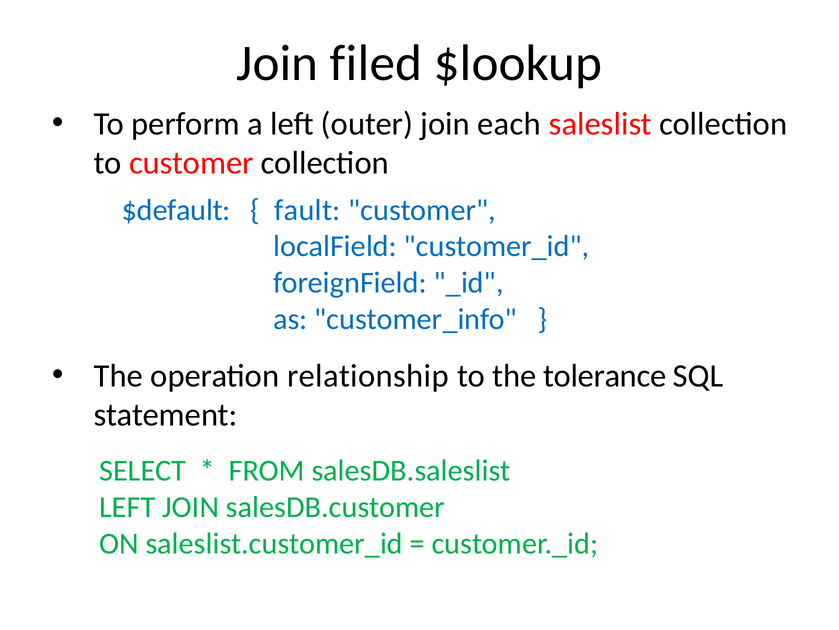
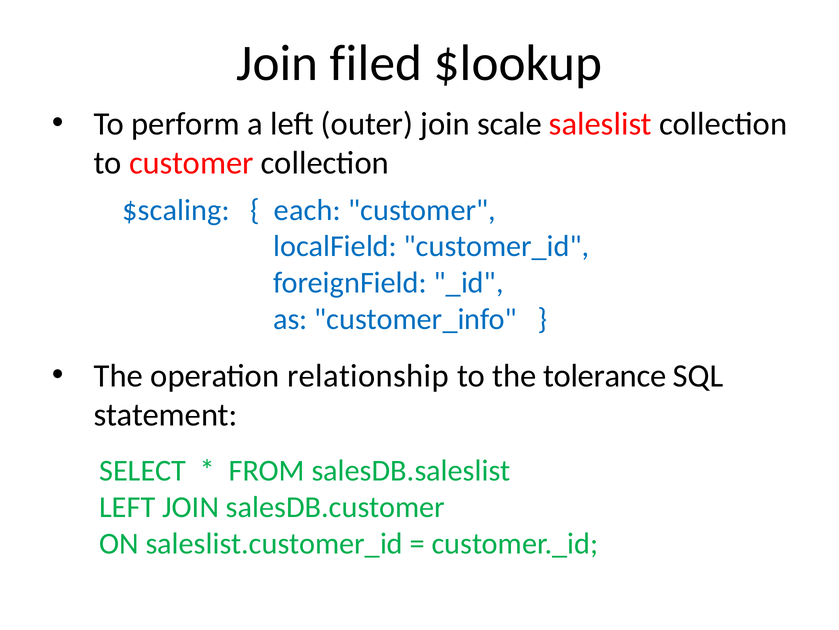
each: each -> scale (510, 124)
$default: $default -> $scaling (176, 210)
fault: fault -> each (307, 210)
